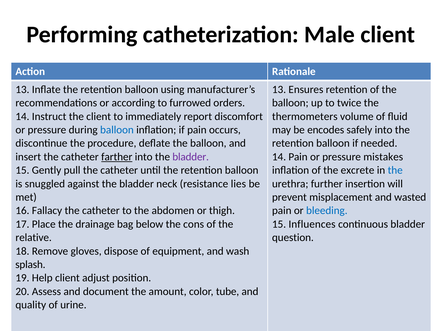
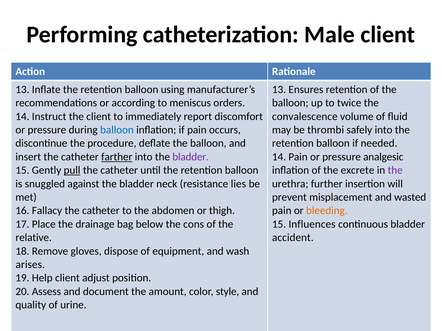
furrowed: furrowed -> meniscus (190, 103)
thermometers: thermometers -> convalescence (305, 117)
encodes: encodes -> thrombi (326, 130)
mistakes: mistakes -> analgesic (383, 157)
pull underline: none -> present (72, 171)
the colour: blue -> purple (395, 171)
bleeding colour: blue -> orange (327, 211)
question: question -> accident (293, 238)
splash: splash -> arises (30, 265)
tube: tube -> style (228, 292)
